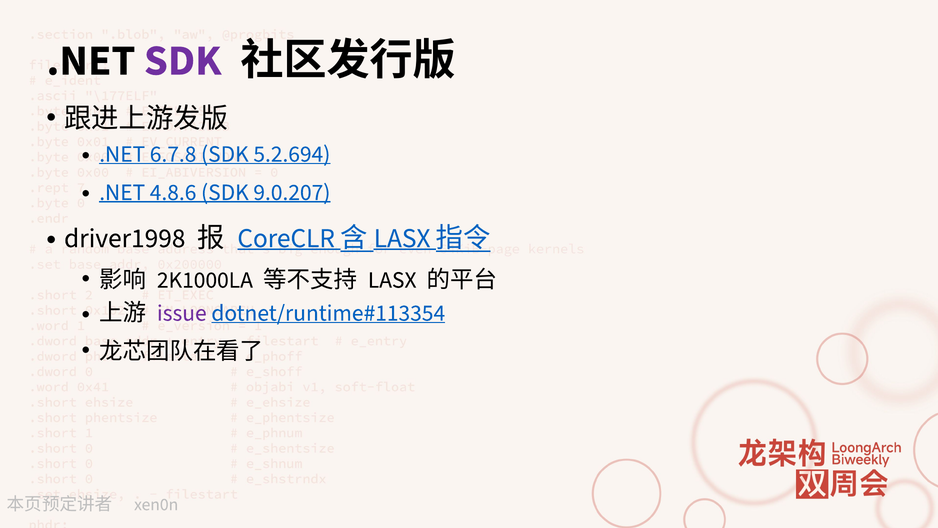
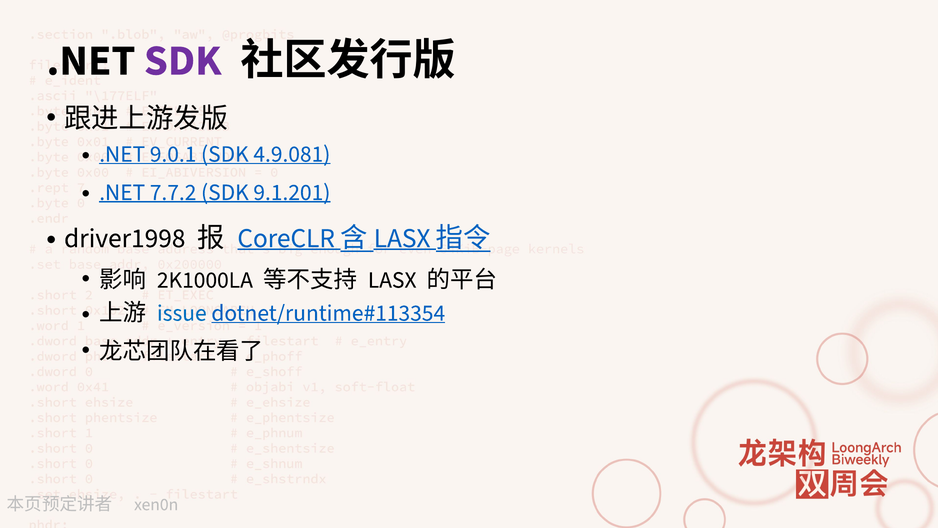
6.7.8: 6.7.8 -> 9.0.1 (173, 154)
5.2.694: 5.2.694 -> 4.9.081 (292, 154)
4.8.6: 4.8.6 -> 7.7.2 (173, 192)
9.0.207: 9.0.207 -> 9.1.201 (292, 192)
issue colour: purple -> blue (182, 313)
